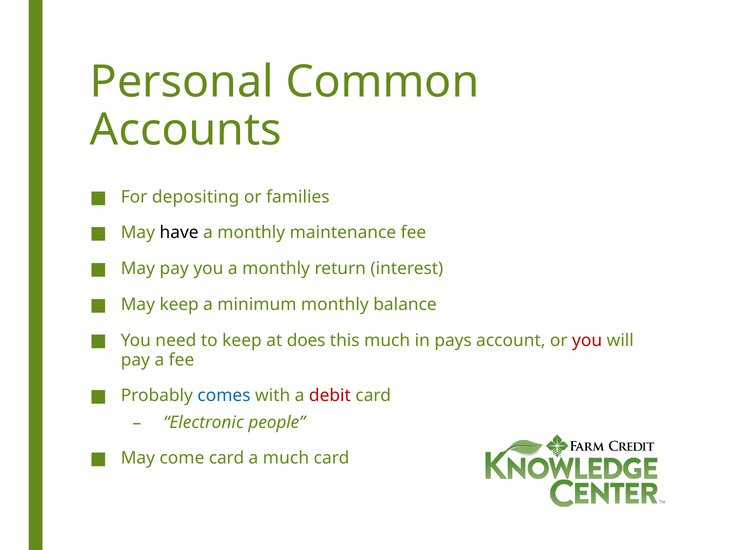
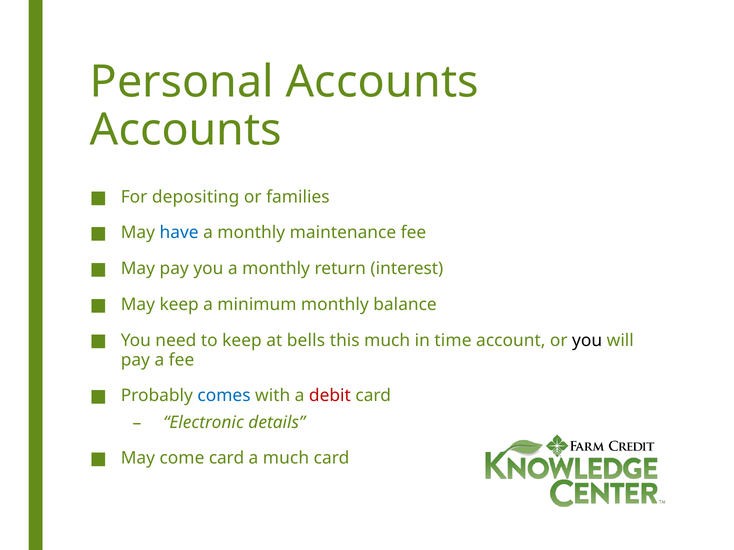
Personal Common: Common -> Accounts (382, 82)
have colour: black -> blue (179, 233)
does: does -> bells (306, 341)
pays: pays -> time (453, 341)
you colour: red -> black (587, 341)
people: people -> details (277, 423)
